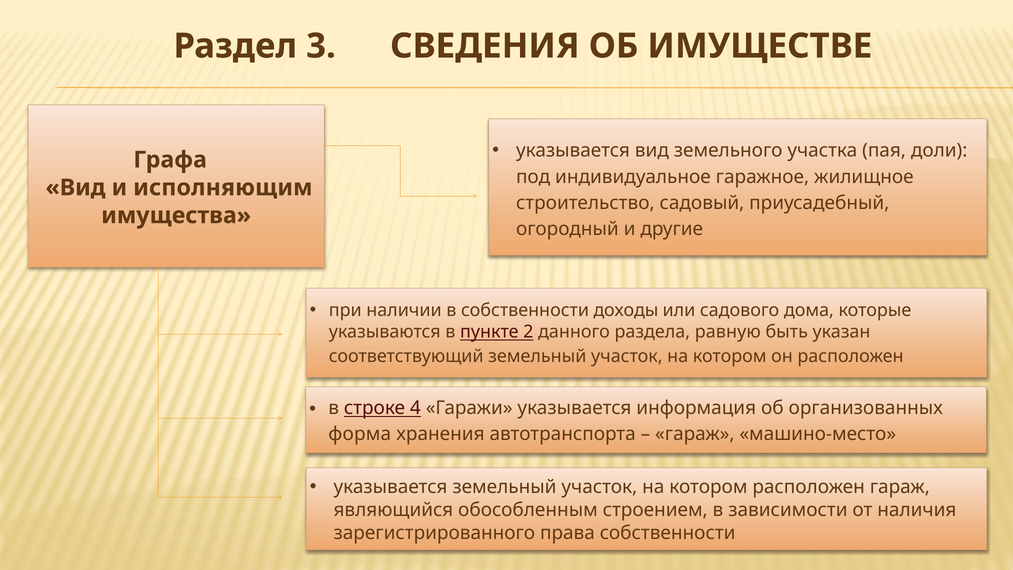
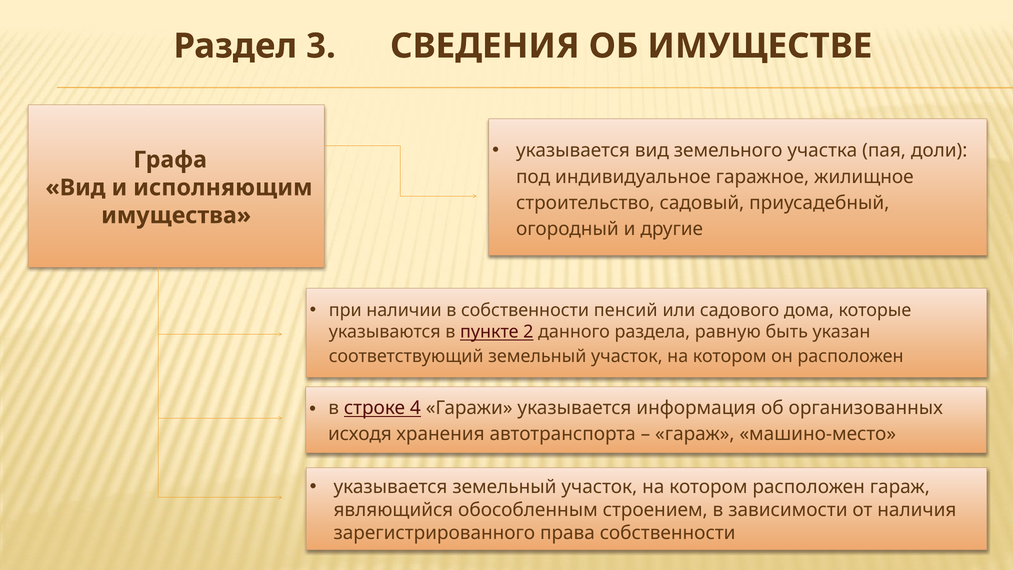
доходы: доходы -> пенсий (626, 310)
форма: форма -> исходя (360, 434)
